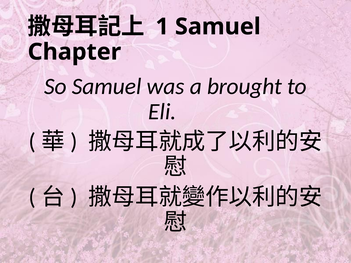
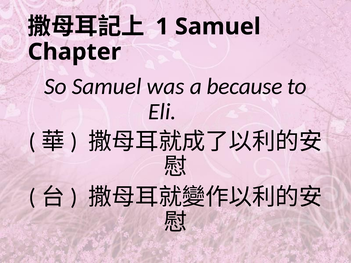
brought: brought -> because (245, 86)
